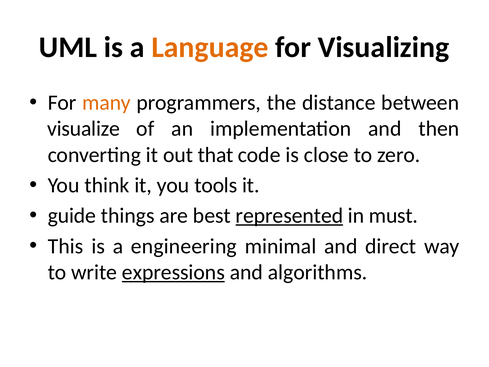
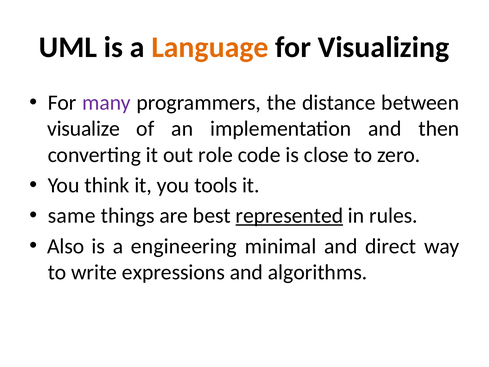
many colour: orange -> purple (106, 103)
that: that -> role (216, 155)
guide: guide -> same (72, 216)
must: must -> rules (393, 216)
This: This -> Also (66, 246)
expressions underline: present -> none (173, 272)
